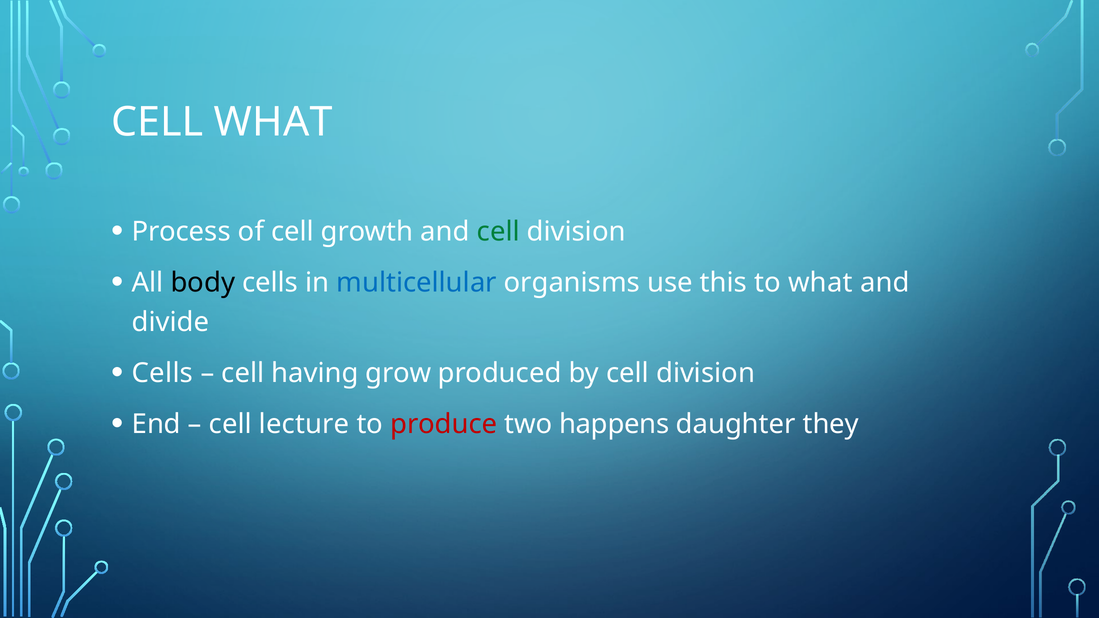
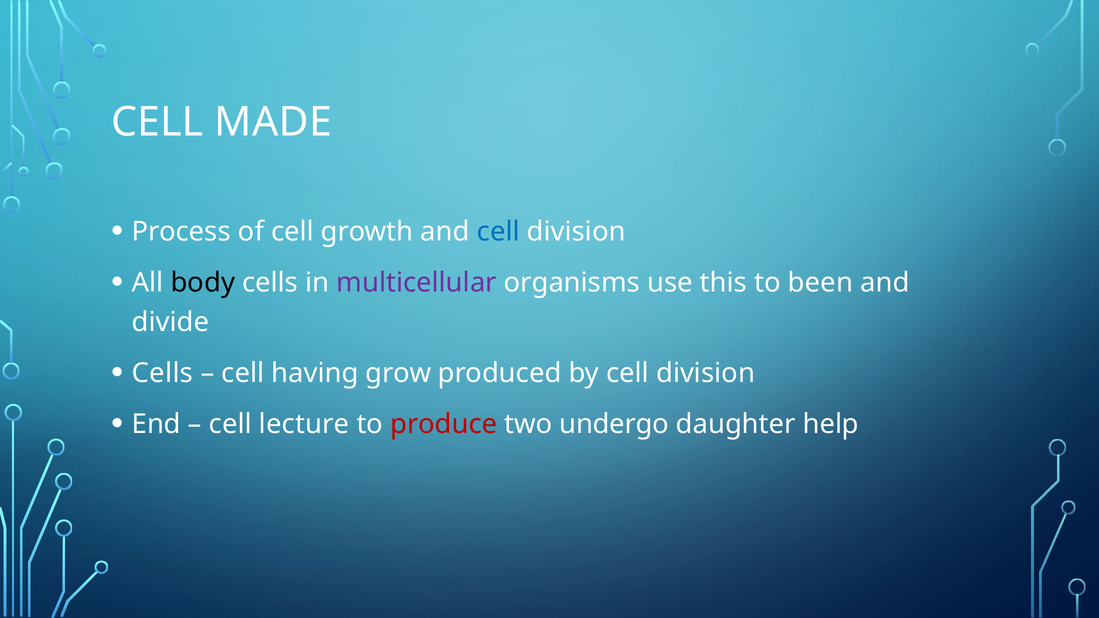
CELL WHAT: WHAT -> MADE (273, 122)
cell colour: green -> blue (498, 232)
multicellular colour: blue -> purple (417, 283)
to what: what -> been (820, 283)
happens: happens -> undergo (614, 425)
they: they -> help (831, 425)
